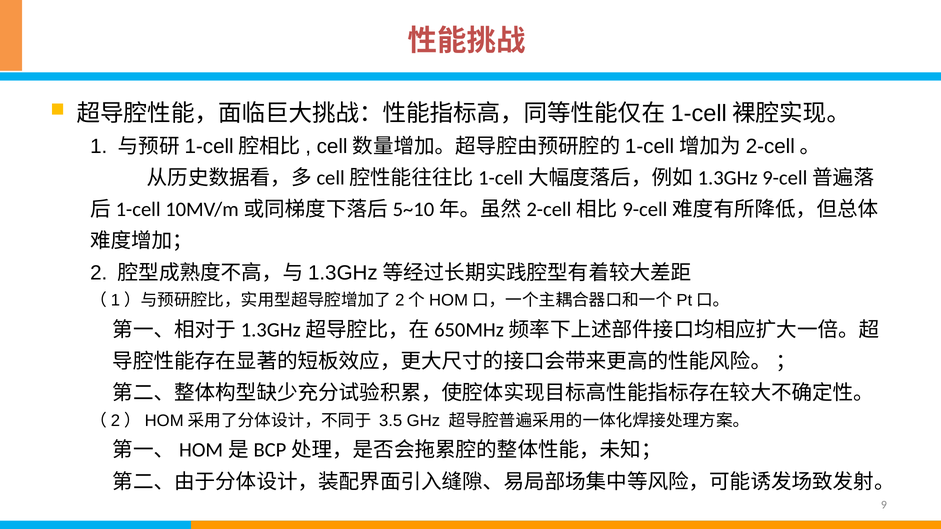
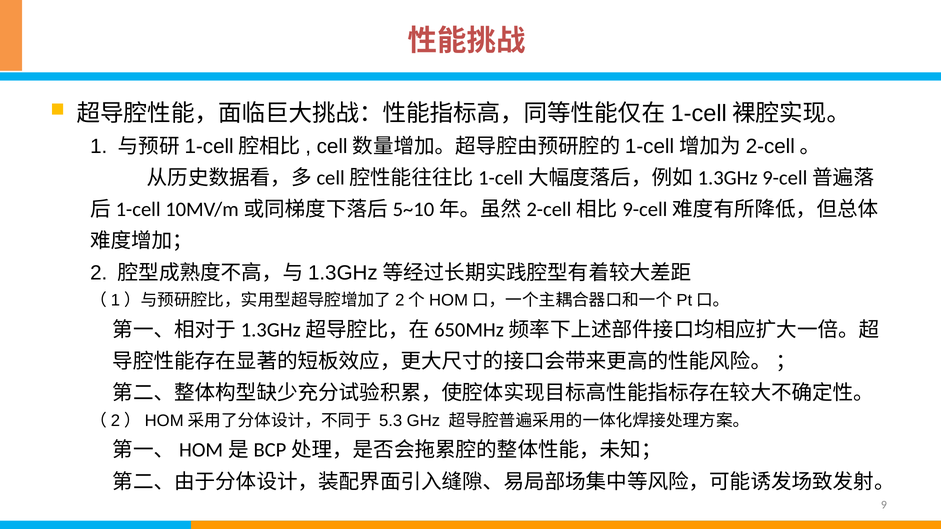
3.5: 3.5 -> 5.3 (391, 421)
